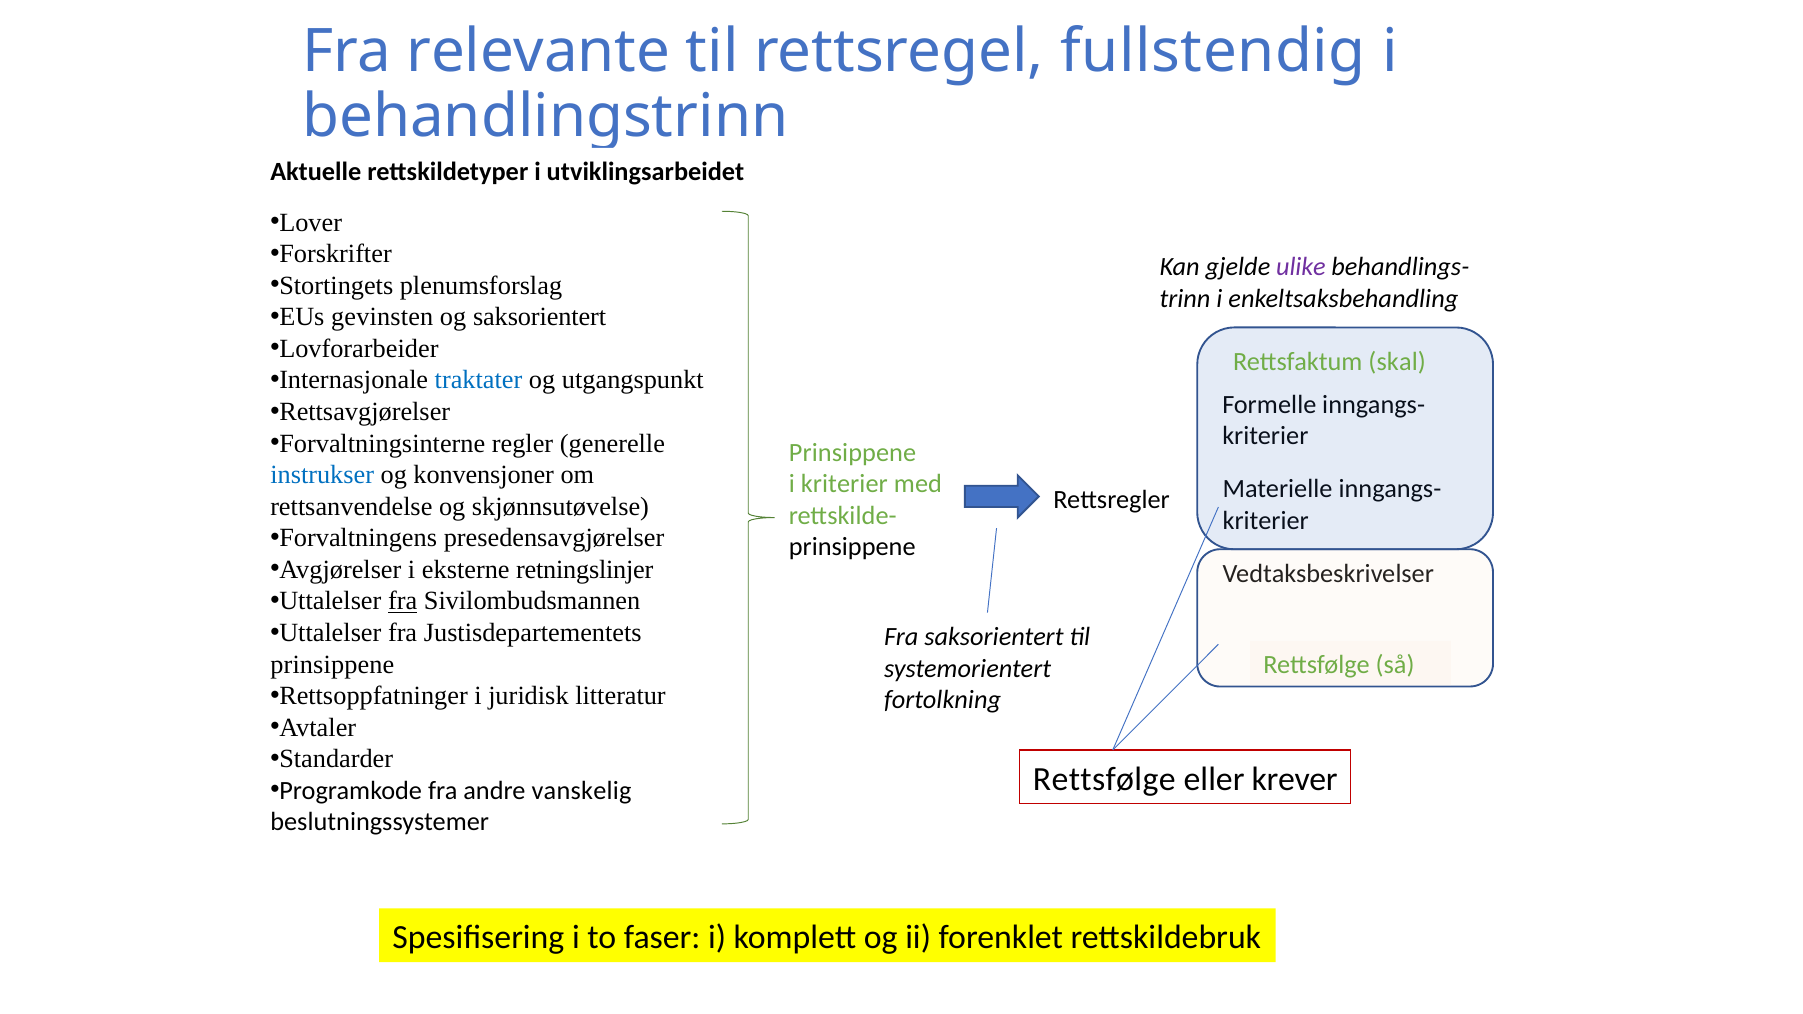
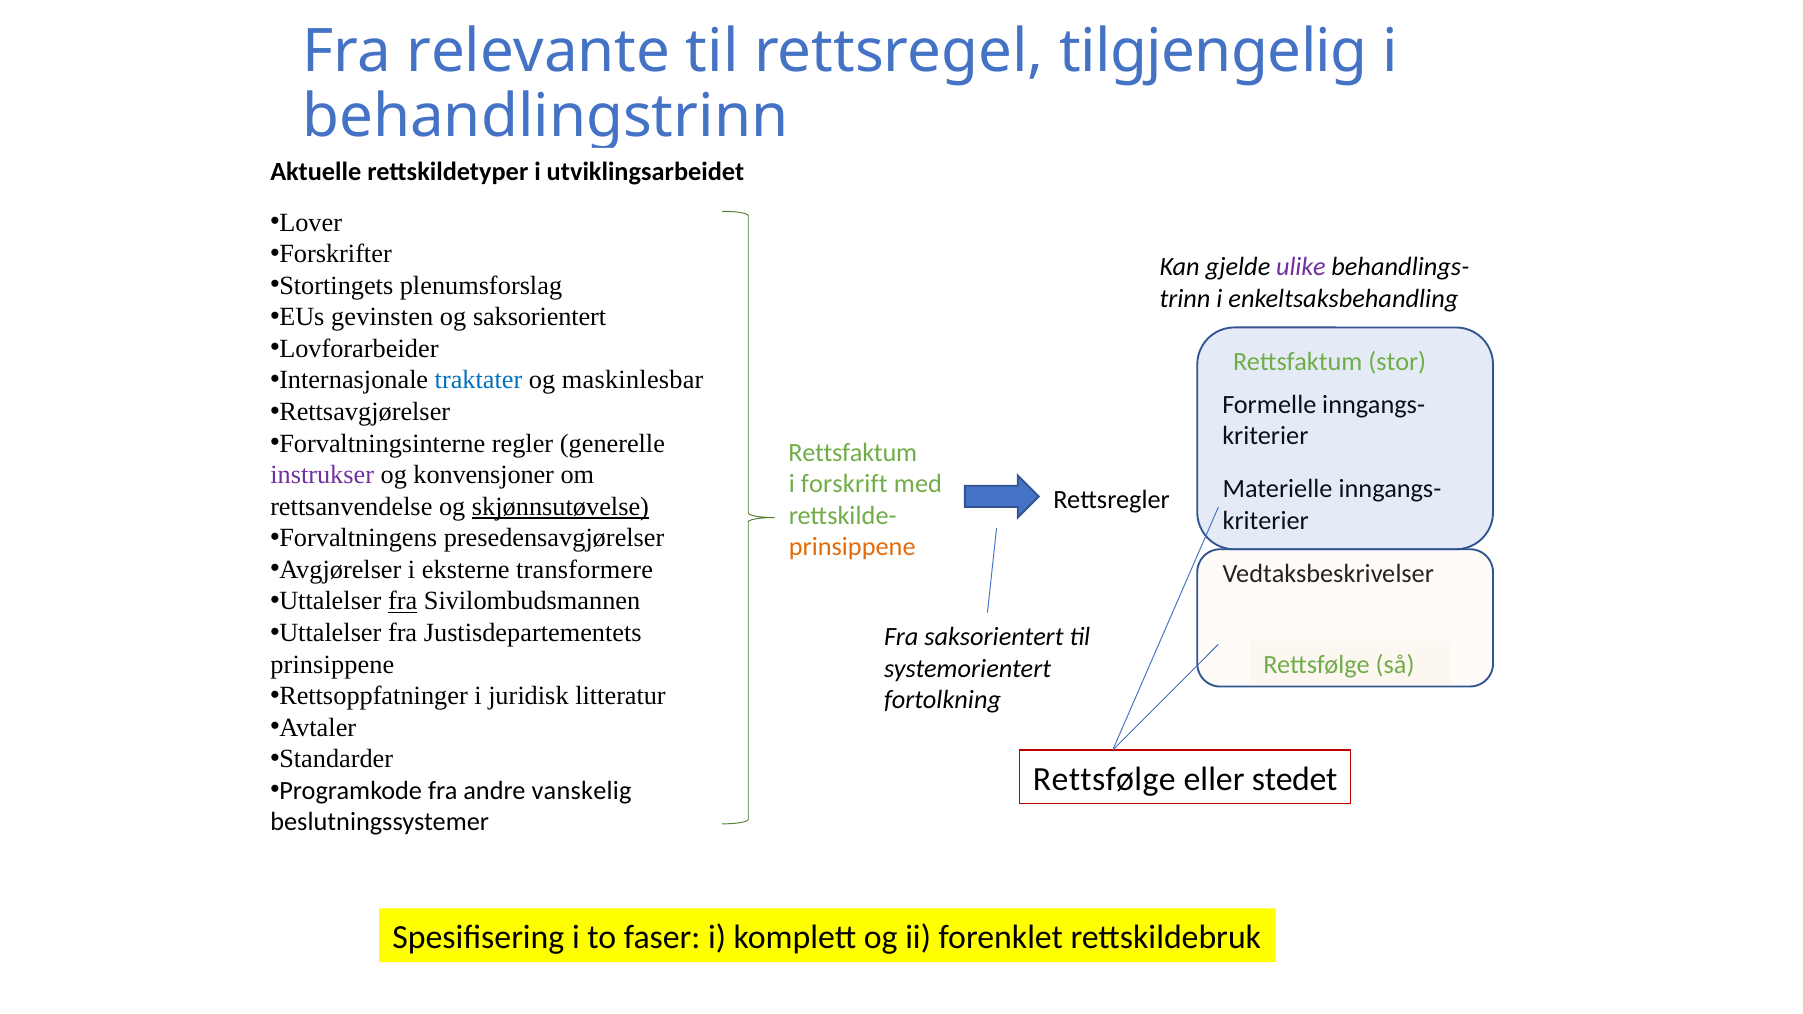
fullstendig: fullstendig -> tilgjengelig (1214, 52)
skal: skal -> stor (1397, 362)
utgangspunkt: utgangspunkt -> maskinlesbar (633, 380)
Prinsippene: Prinsippene -> Rettsfaktum (853, 452)
instrukser colour: blue -> purple (322, 475)
i kriterier: kriterier -> forskrift (844, 484)
skjønnsutøvelse underline: none -> present (560, 507)
prinsippene colour: black -> orange (852, 547)
retningslinjer: retningslinjer -> transformere (585, 570)
krever: krever -> stedet (1295, 779)
